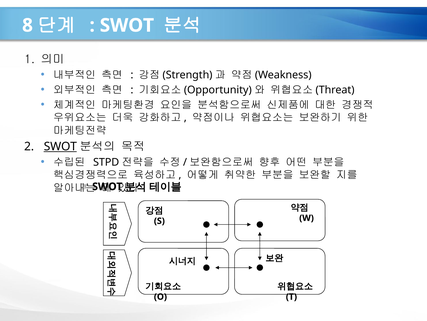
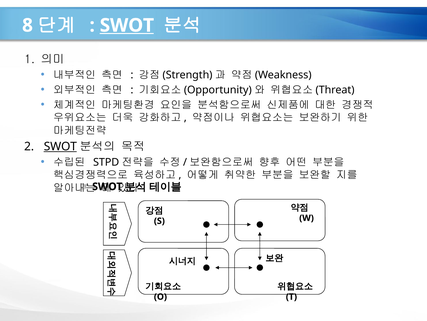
SWOT underline: none -> present (127, 25)
